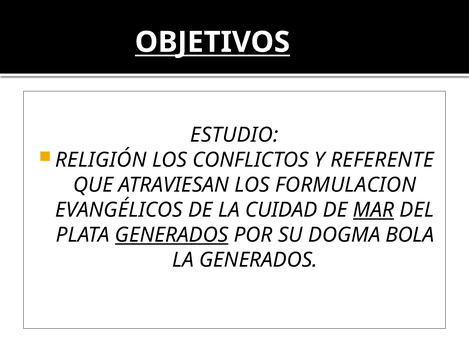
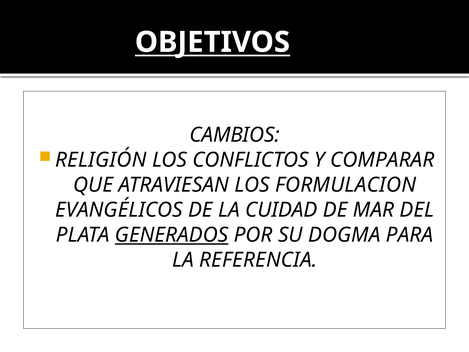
ESTUDIO: ESTUDIO -> CAMBIOS (235, 135)
REFERENTE: REFERENTE -> COMPARAR (382, 160)
MAR underline: present -> none (374, 210)
BOLA: BOLA -> PARA (410, 235)
LA GENERADOS: GENERADOS -> REFERENCIA (258, 260)
